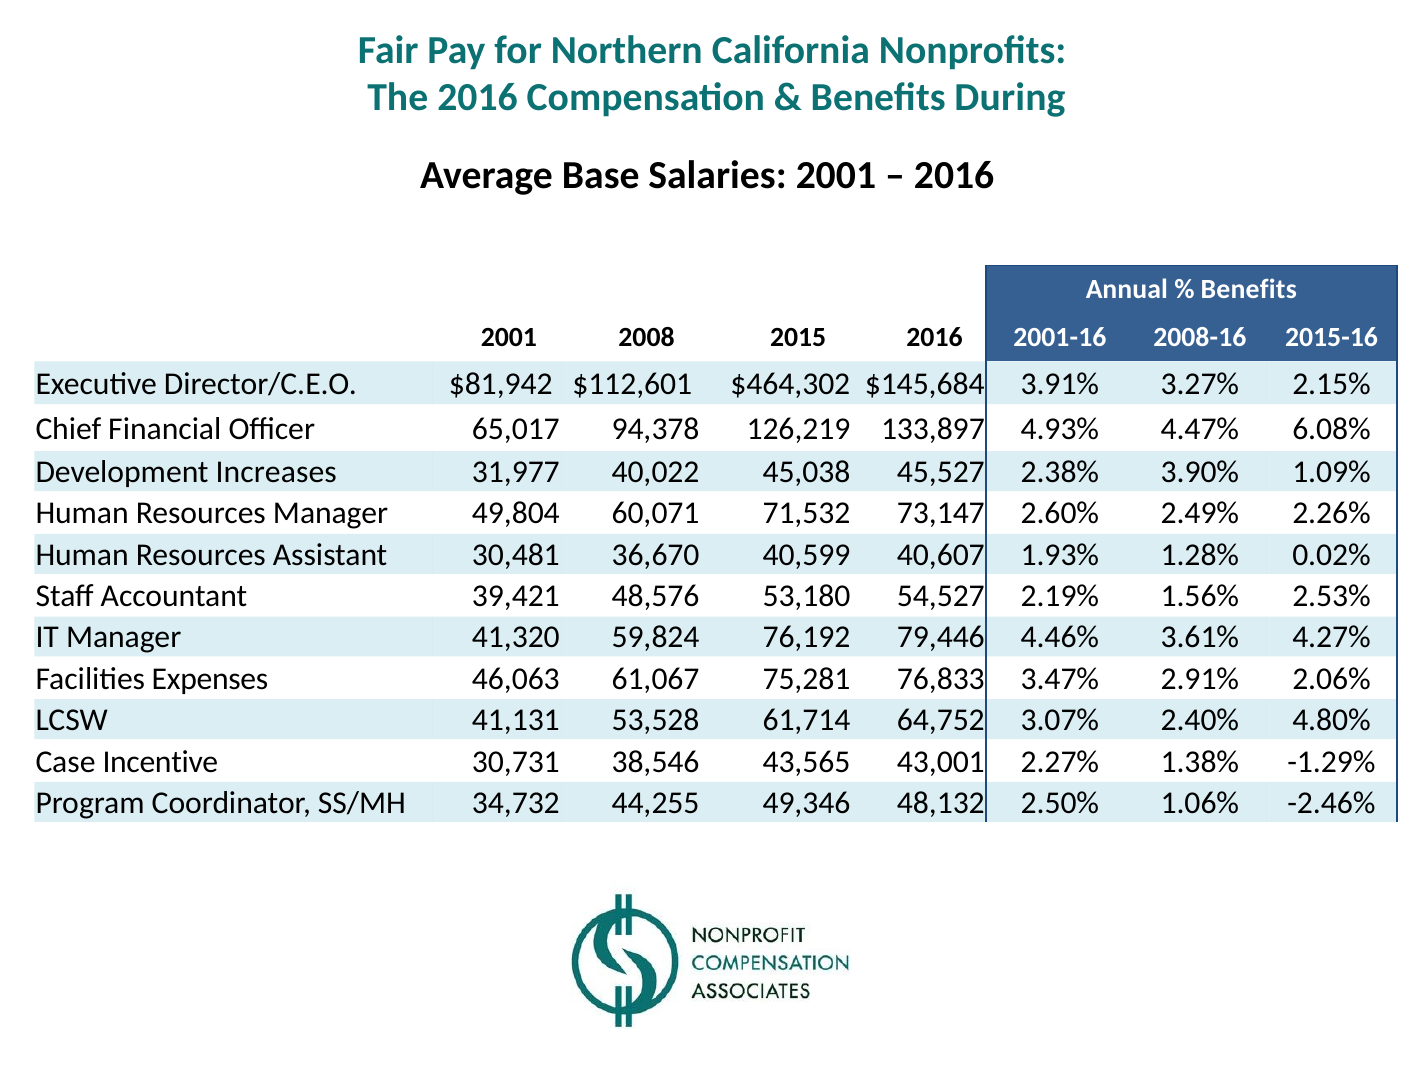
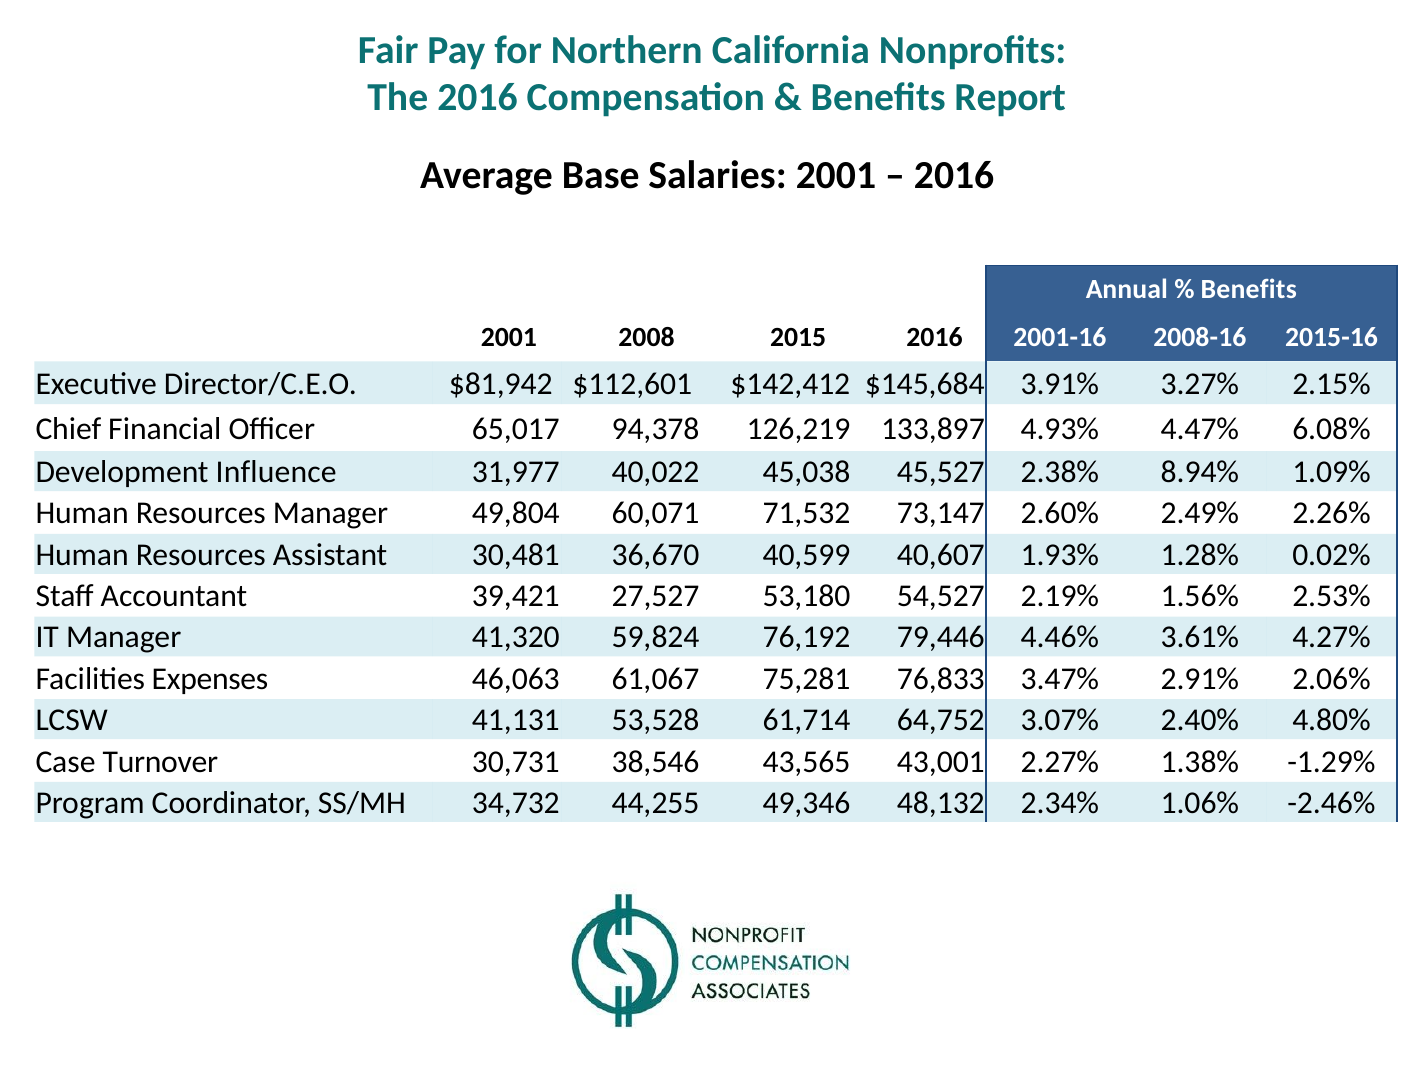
During: During -> Report (1010, 98)
$464,302: $464,302 -> $142,412 (790, 384)
Increases: Increases -> Influence (276, 472)
3.90%: 3.90% -> 8.94% (1200, 472)
48,576: 48,576 -> 27,527 (656, 596)
Incentive: Incentive -> Turnover (160, 762)
2.50%: 2.50% -> 2.34% (1060, 803)
